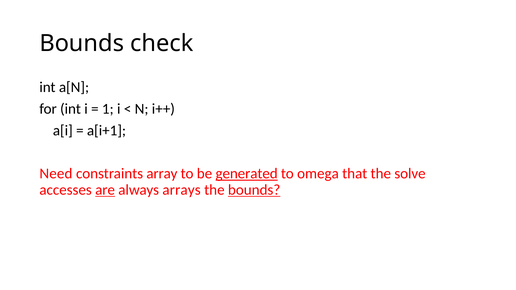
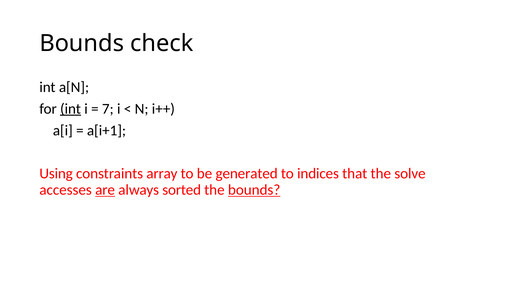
int underline: none -> present (71, 109)
1: 1 -> 7 (108, 109)
Need: Need -> Using (56, 174)
generated underline: present -> none (247, 174)
omega: omega -> indices (318, 174)
arrays: arrays -> sorted (182, 190)
